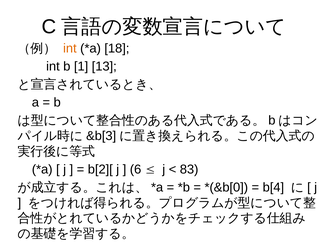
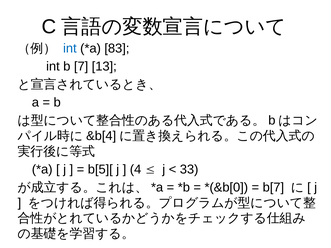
int colour: orange -> blue (70, 48)
18: 18 -> 83 (117, 48)
1: 1 -> 7 (81, 66)
&b[3: &b[3 -> &b[4 (101, 136)
b[2][: b[2][ -> b[5][ (100, 169)
6: 6 -> 4 (136, 169)
83: 83 -> 33 (189, 169)
b[4: b[4 -> b[7 (273, 188)
